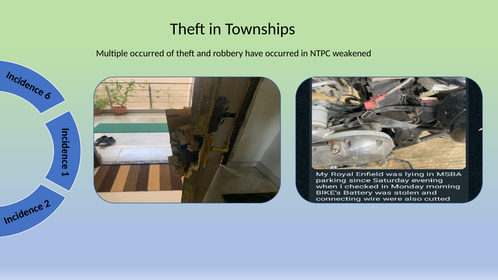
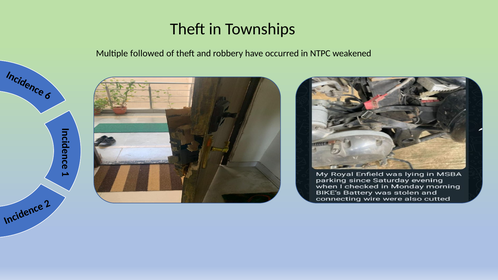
Multiple occurred: occurred -> followed (147, 53)
